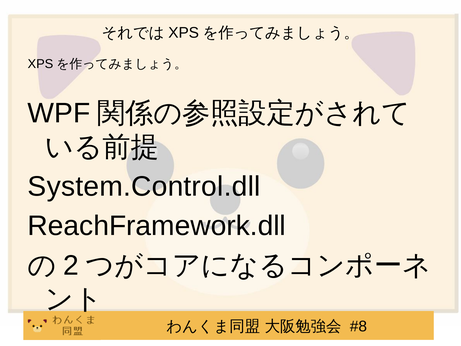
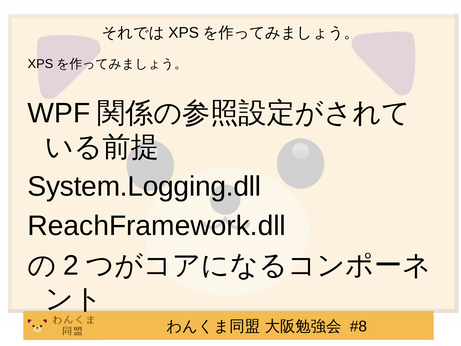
System.Control.dll: System.Control.dll -> System.Logging.dll (144, 186)
